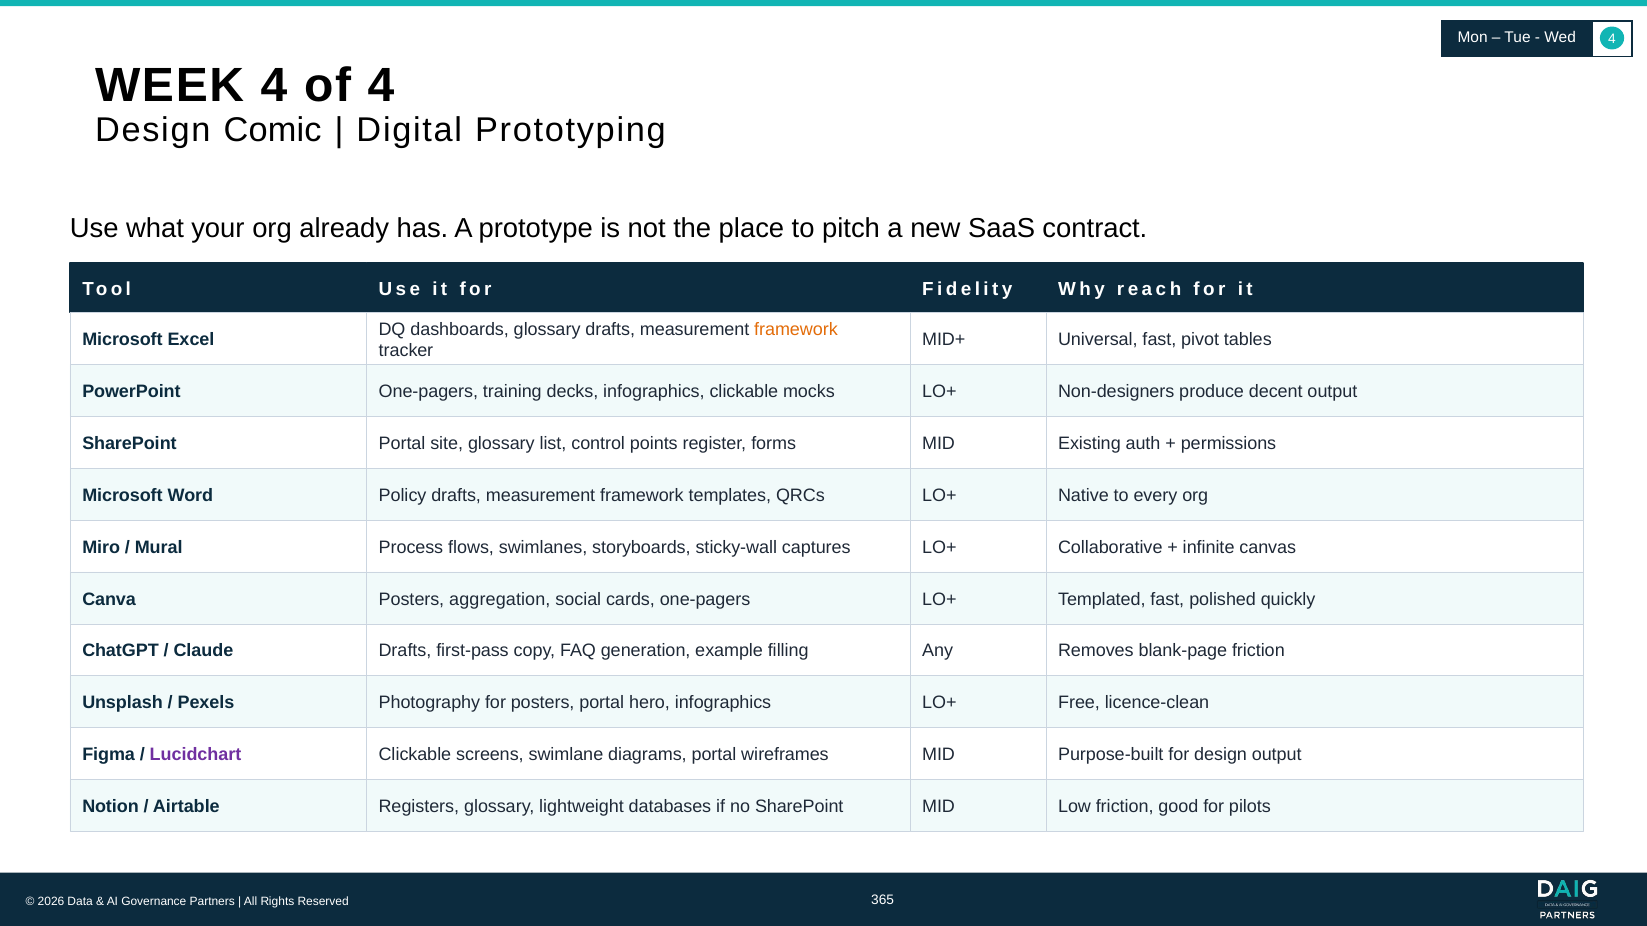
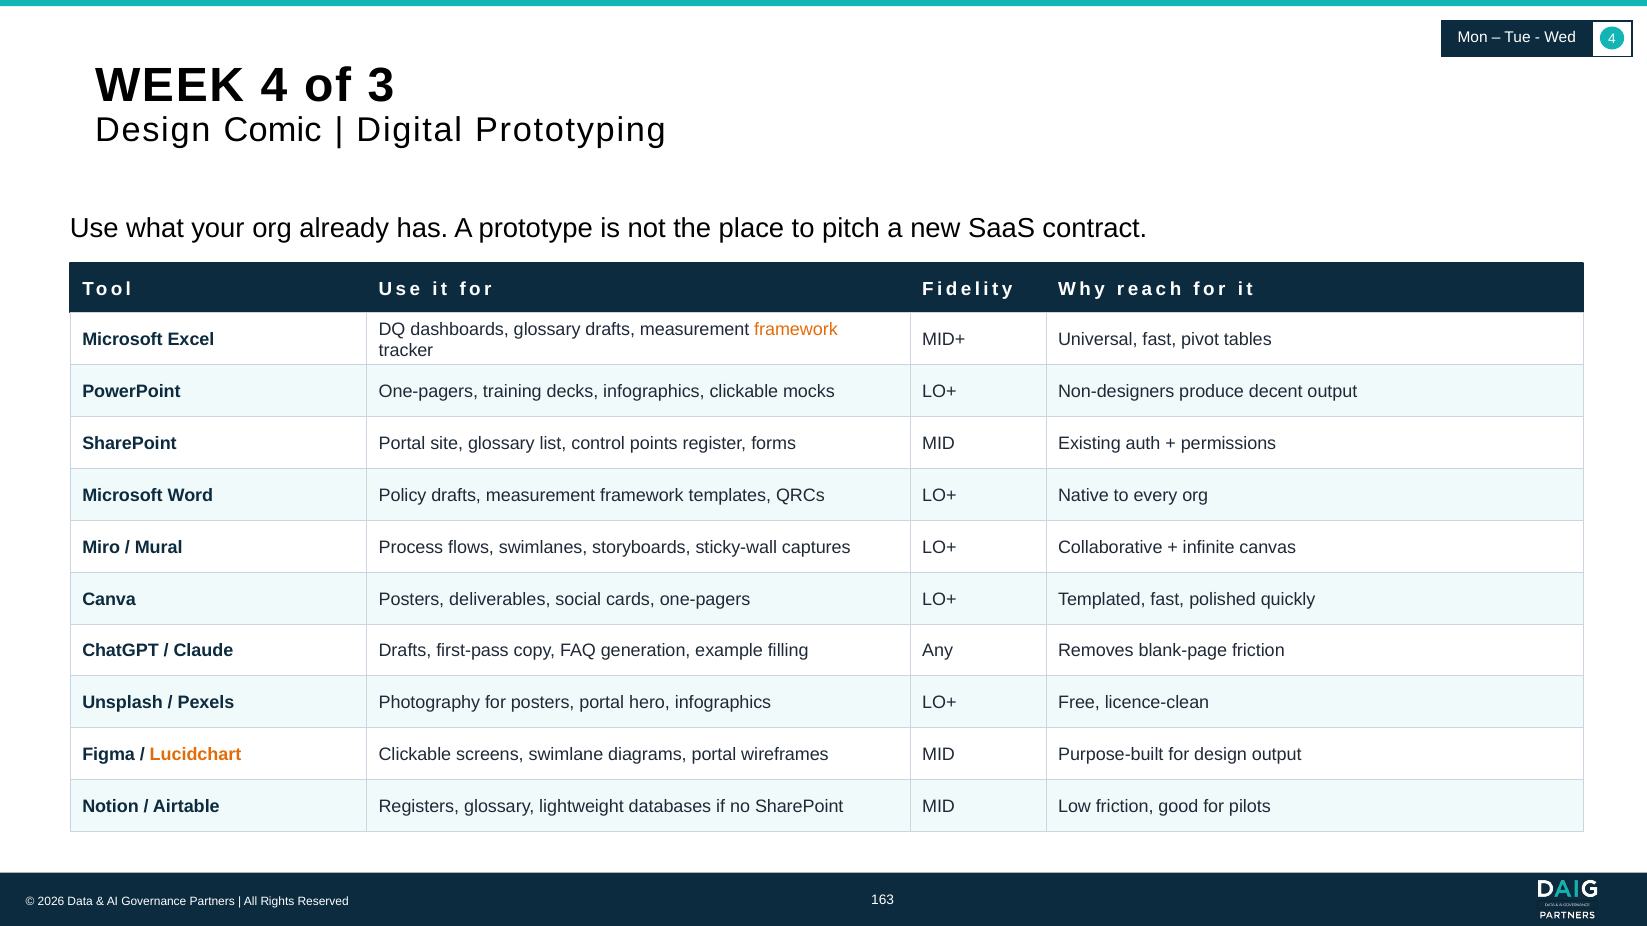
of 4: 4 -> 3 (381, 85)
aggregation: aggregation -> deliverables (500, 599)
Lucidchart colour: purple -> orange (196, 755)
365: 365 -> 163 (883, 901)
